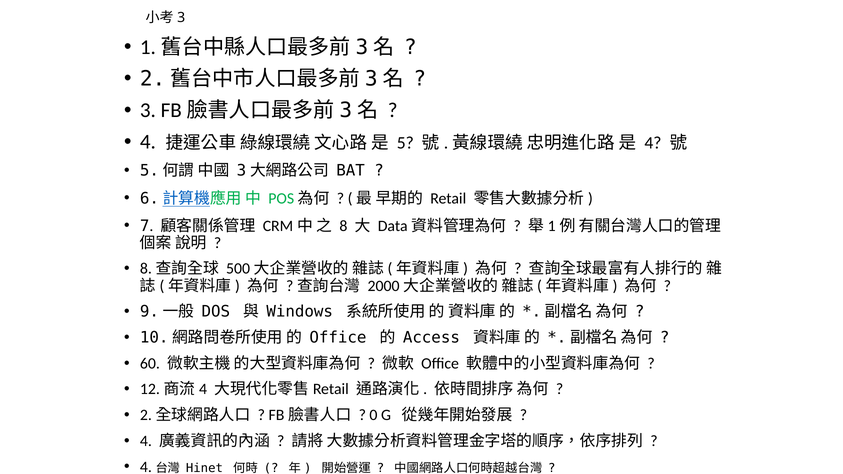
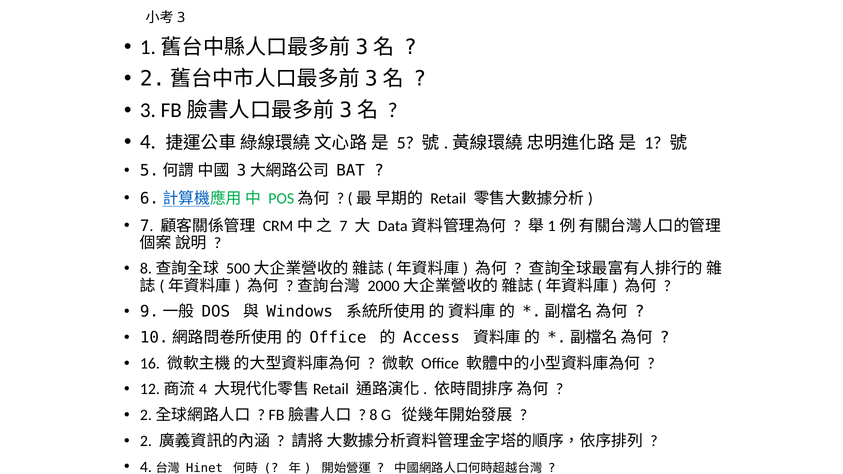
4: 4 -> 1 (653, 143)
8: 8 -> 7 (343, 226)
60: 60 -> 16 (150, 364)
0: 0 -> 8 (373, 415)
4: 4 -> 2 (146, 441)
